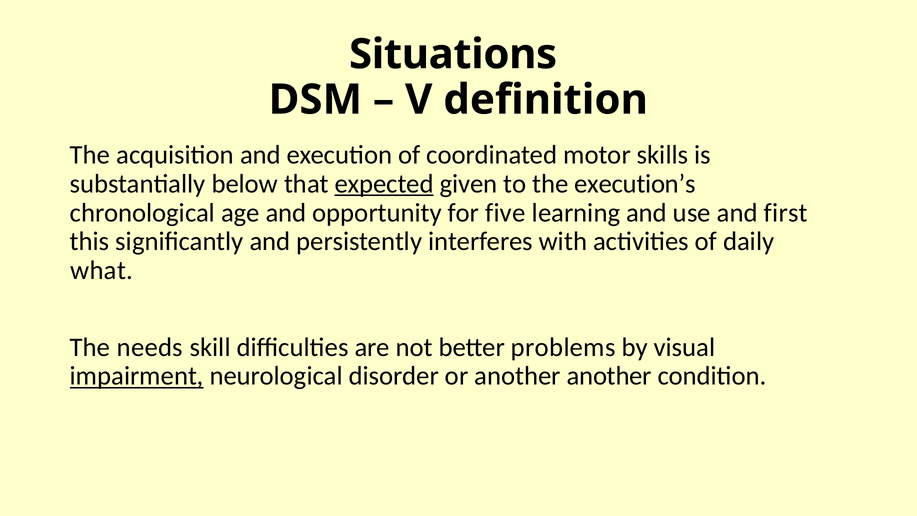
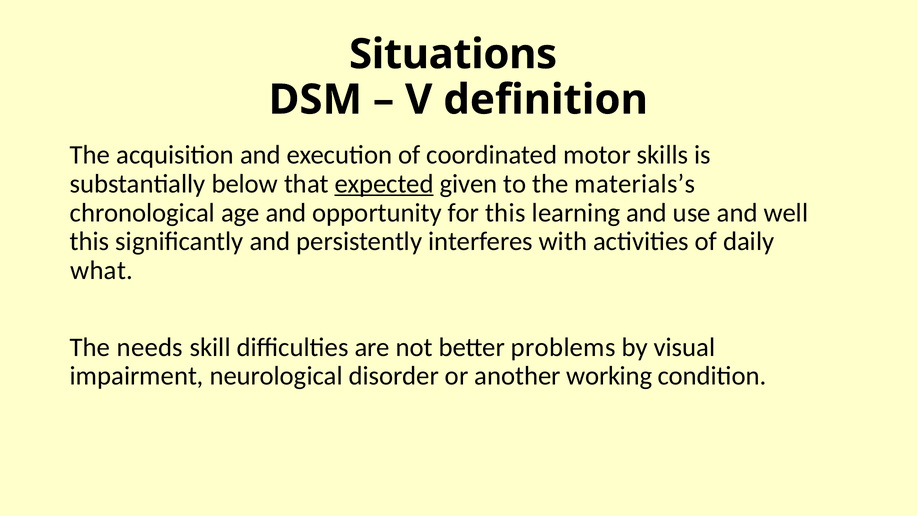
execution’s: execution’s -> materials’s (635, 184)
for five: five -> this (505, 213)
first: first -> well (786, 213)
impairment underline: present -> none (137, 376)
another another: another -> working (609, 376)
